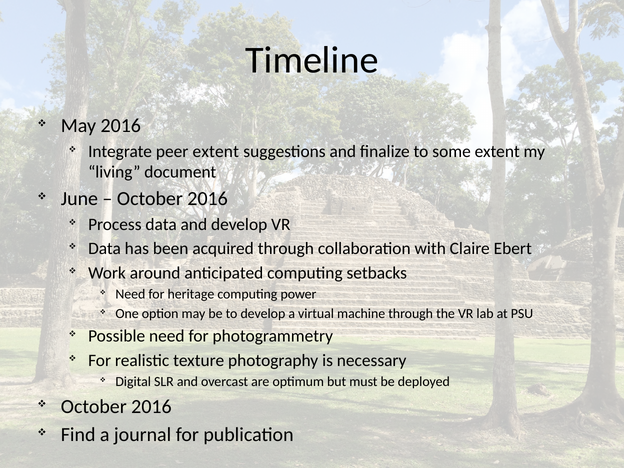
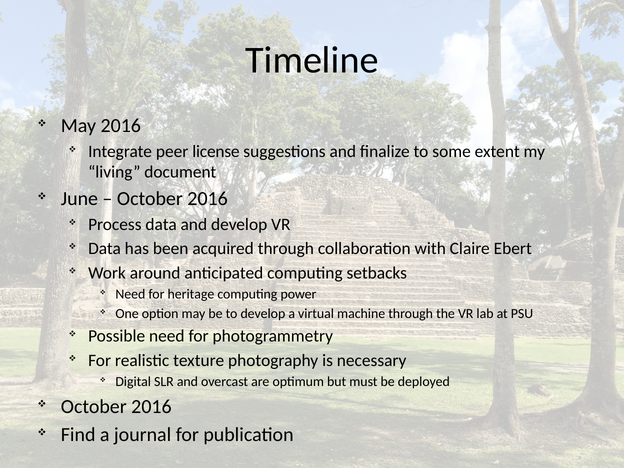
peer extent: extent -> license (216, 151)
